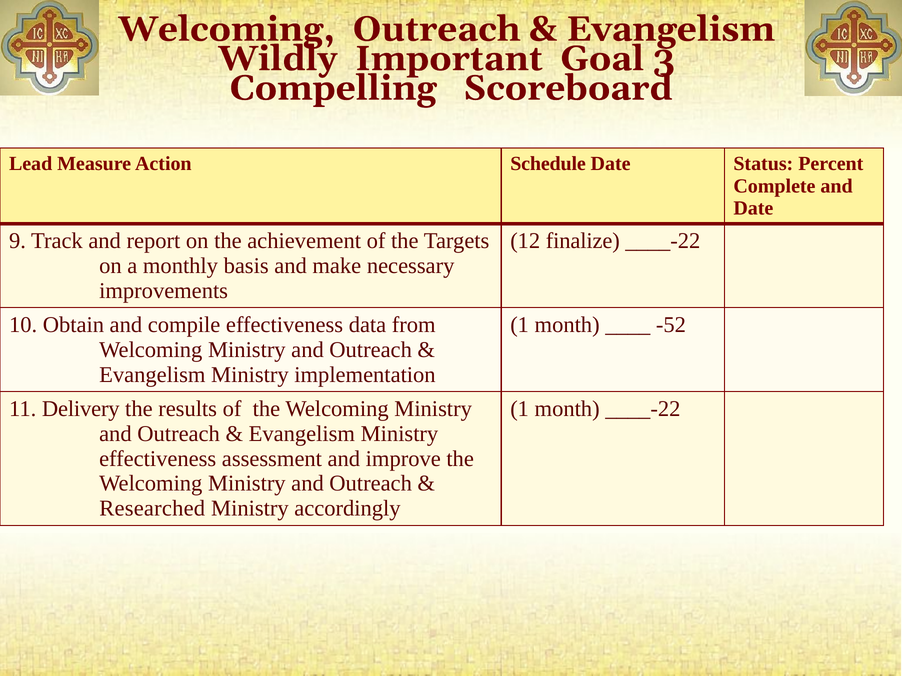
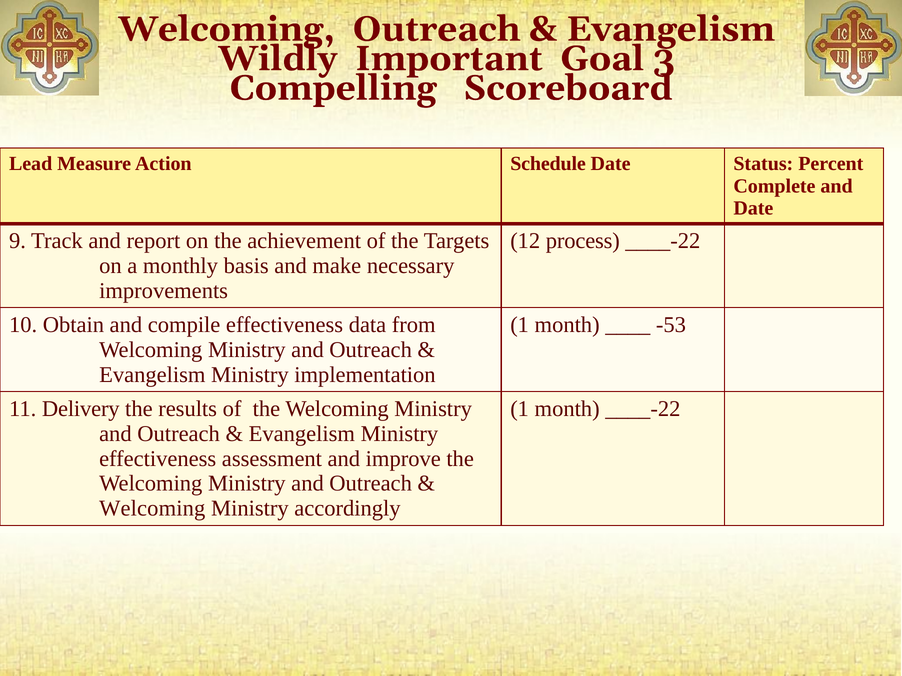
finalize: finalize -> process (583, 241)
-52: -52 -> -53 (671, 325)
Researched: Researched -> Welcoming (152, 509)
